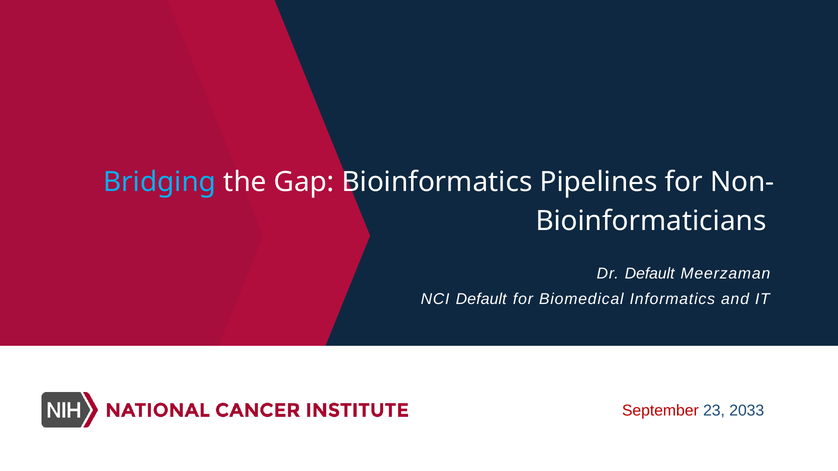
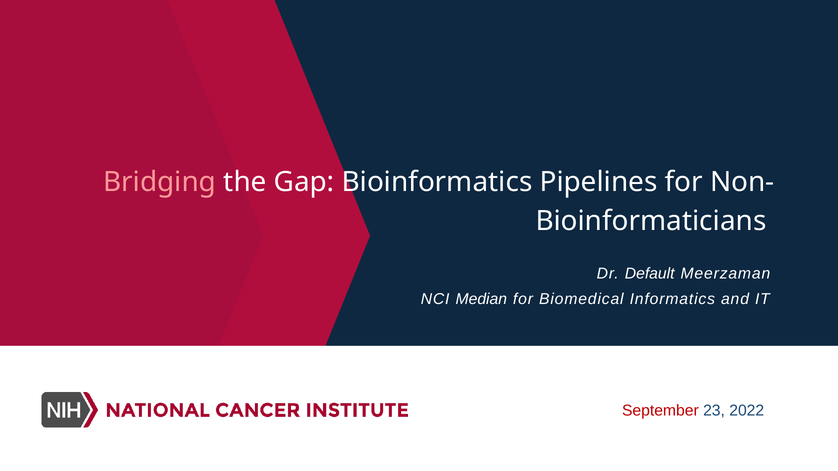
Bridging colour: light blue -> pink (160, 182)
NCI Default: Default -> Median (481, 299)
2033: 2033 -> 2022 (747, 411)
